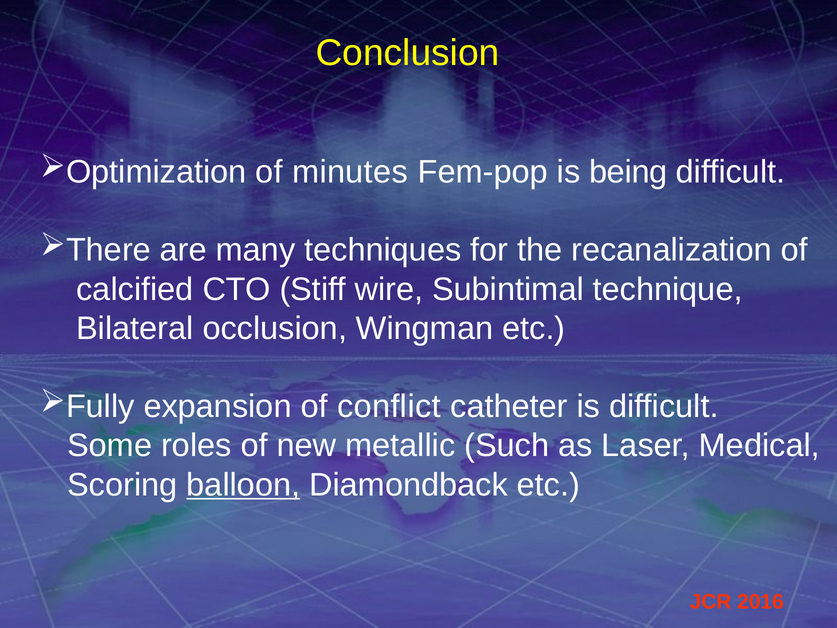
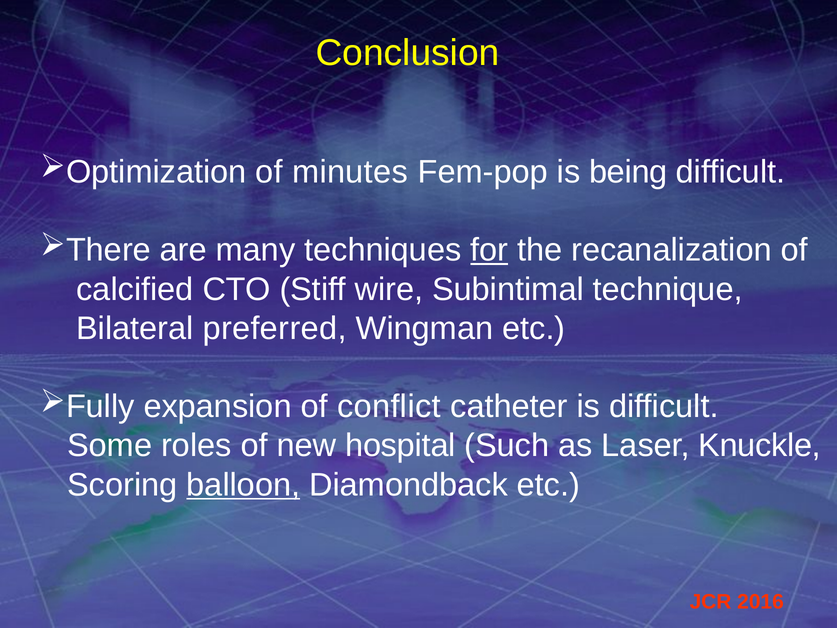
for underline: none -> present (489, 250)
occlusion: occlusion -> preferred (275, 328)
metallic: metallic -> hospital (400, 445)
Medical: Medical -> Knuckle (760, 445)
